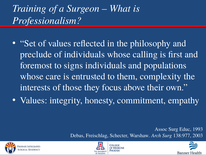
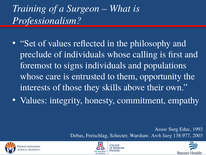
complexity: complexity -> opportunity (161, 76)
focus: focus -> skills (112, 87)
